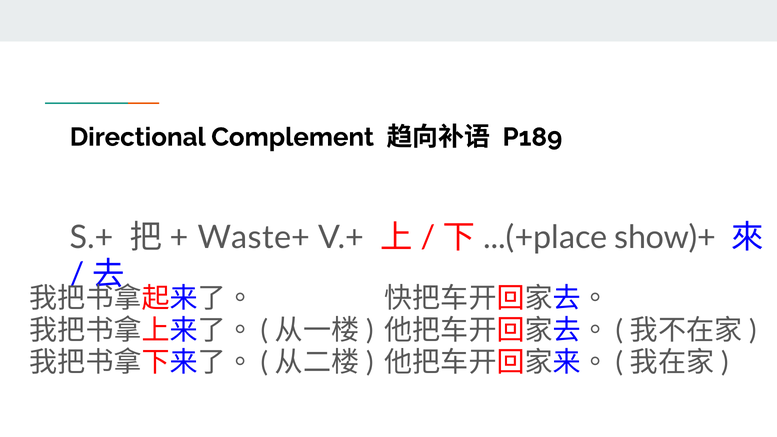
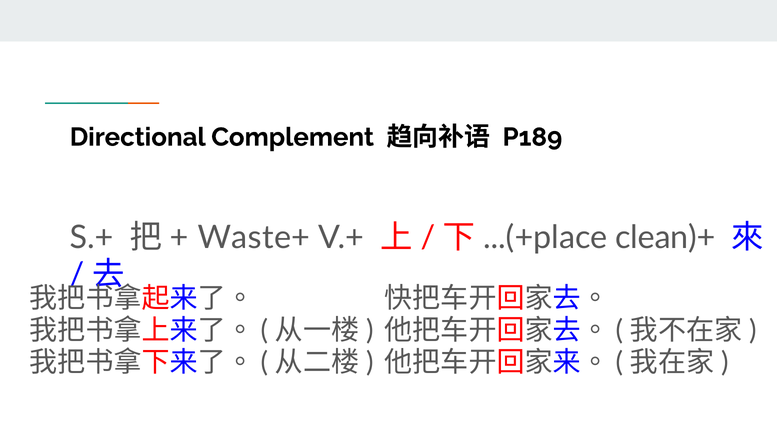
show)+: show)+ -> clean)+ (665, 238)
